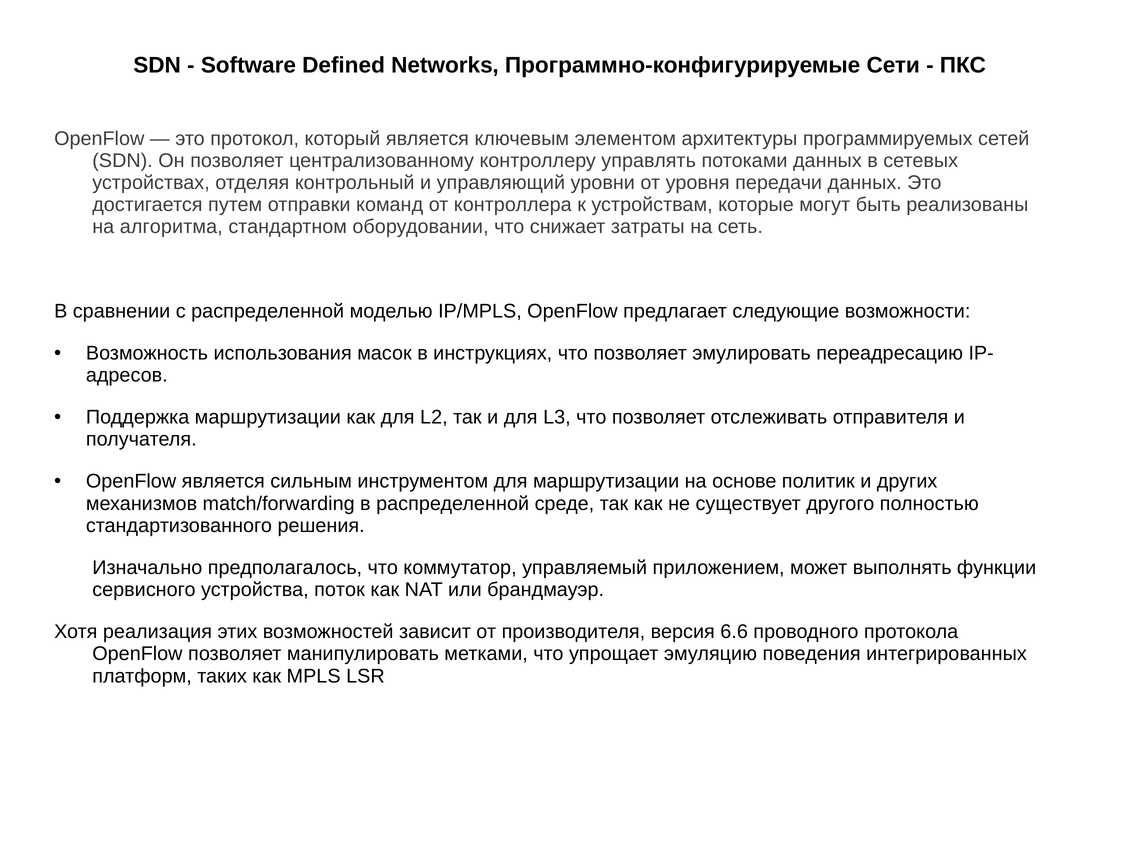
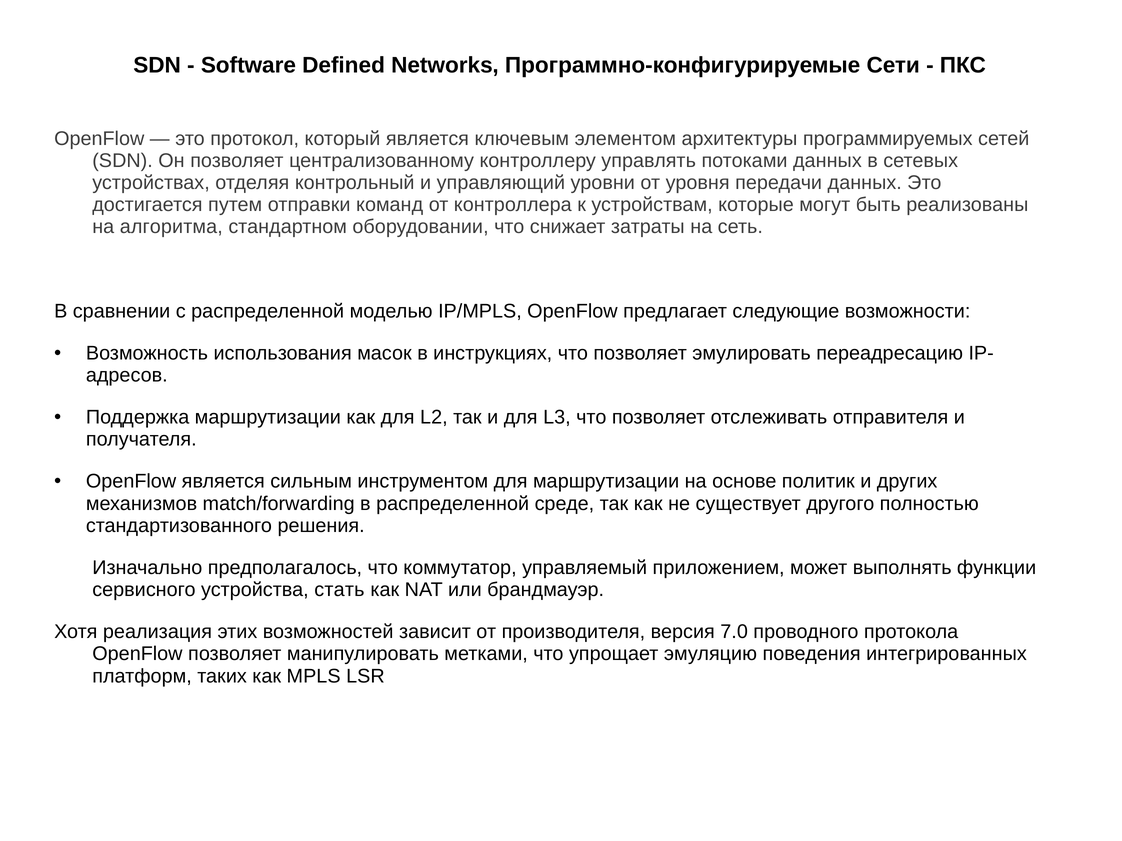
поток: поток -> стать (339, 590)
6.6: 6.6 -> 7.0 (734, 632)
